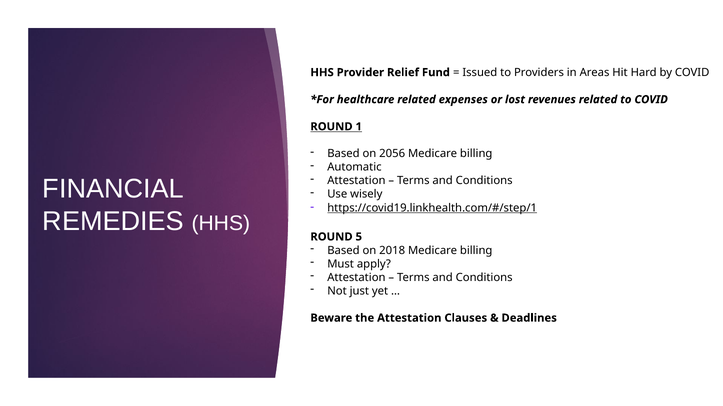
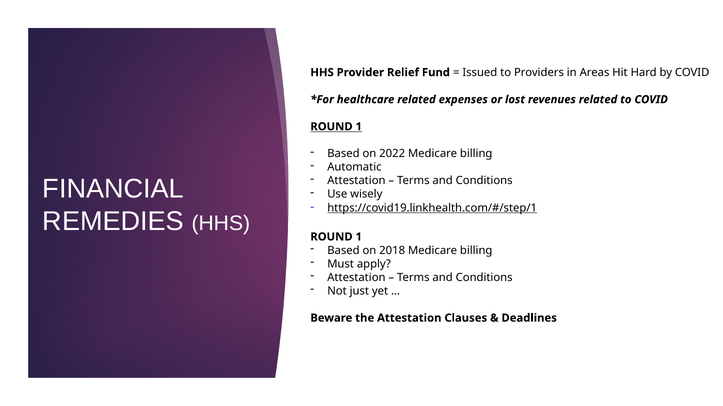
2056: 2056 -> 2022 (392, 154)
5: 5 -> 1 (359, 237)
